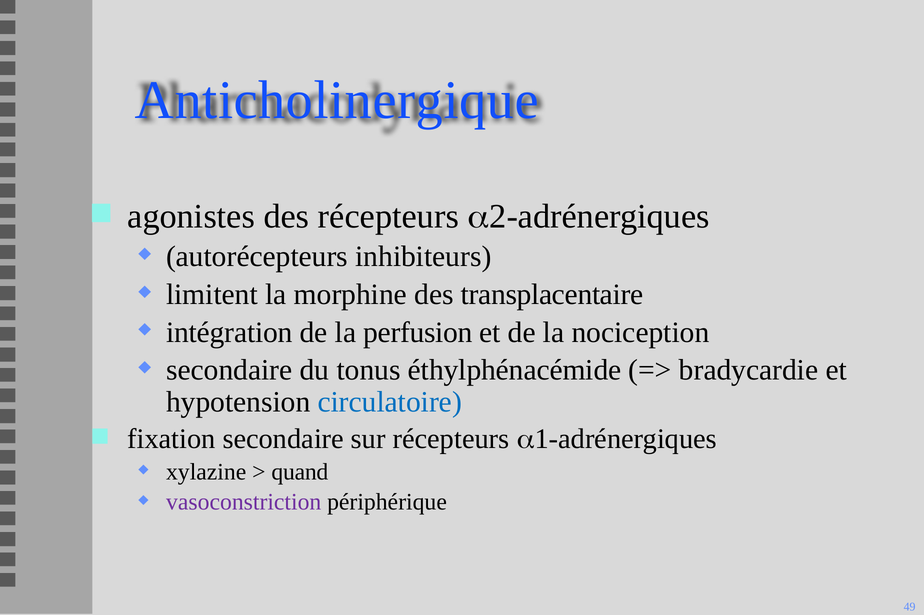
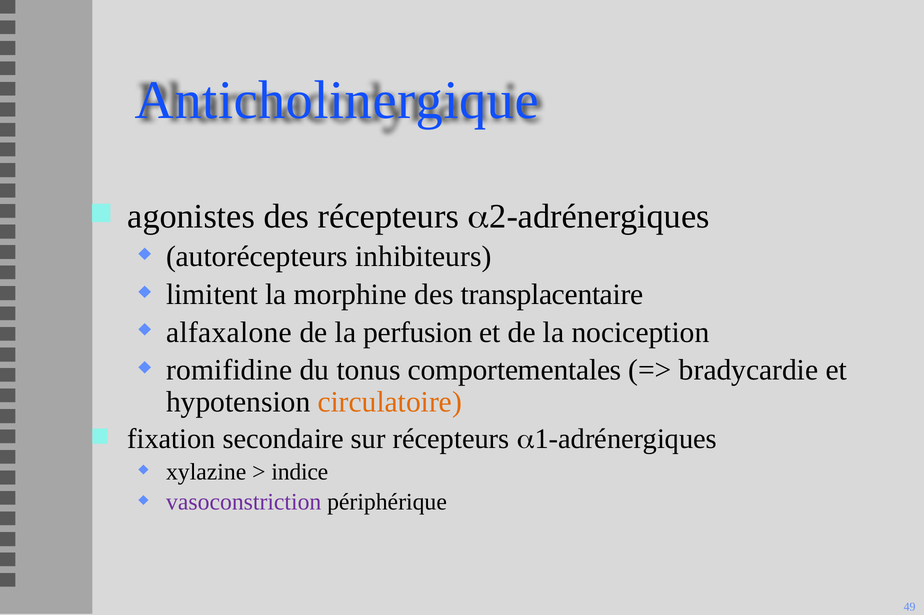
intégration: intégration -> alfaxalone (229, 332)
secondaire: secondaire -> romifidine (229, 370)
éthylphénacémide: éthylphénacémide -> comportementales (515, 370)
circulatoire colour: blue -> orange (390, 402)
quand: quand -> indice (300, 472)
